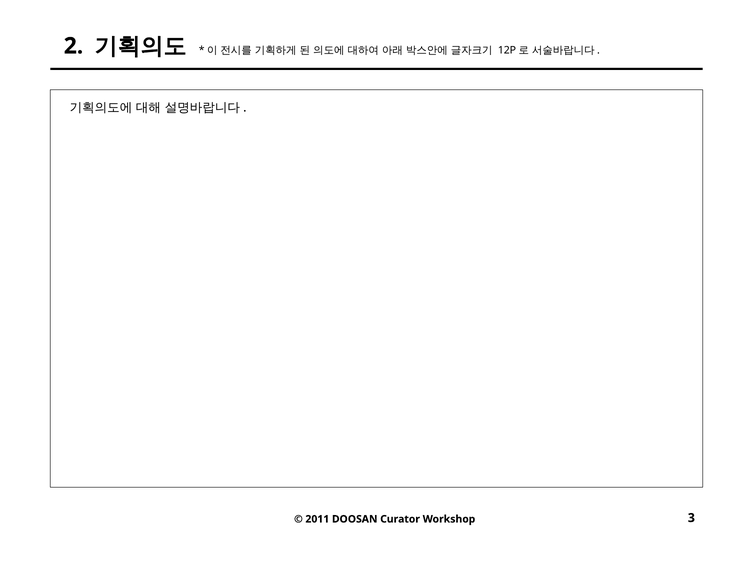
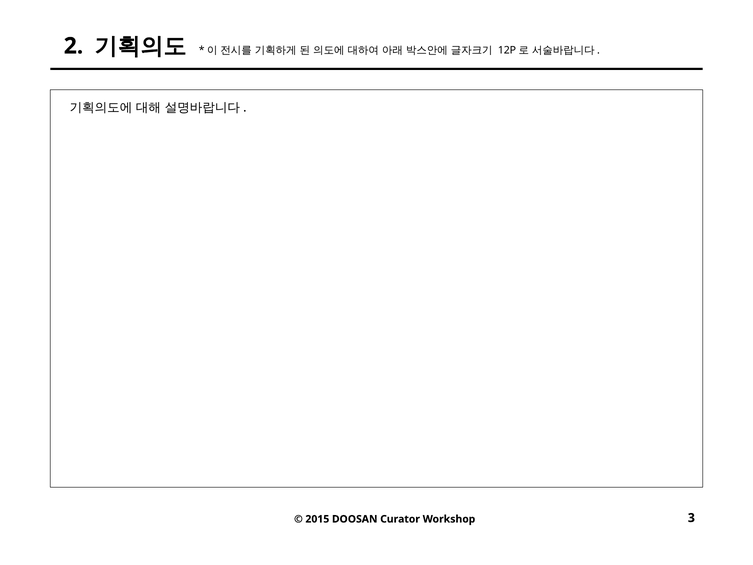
2011: 2011 -> 2015 (317, 519)
